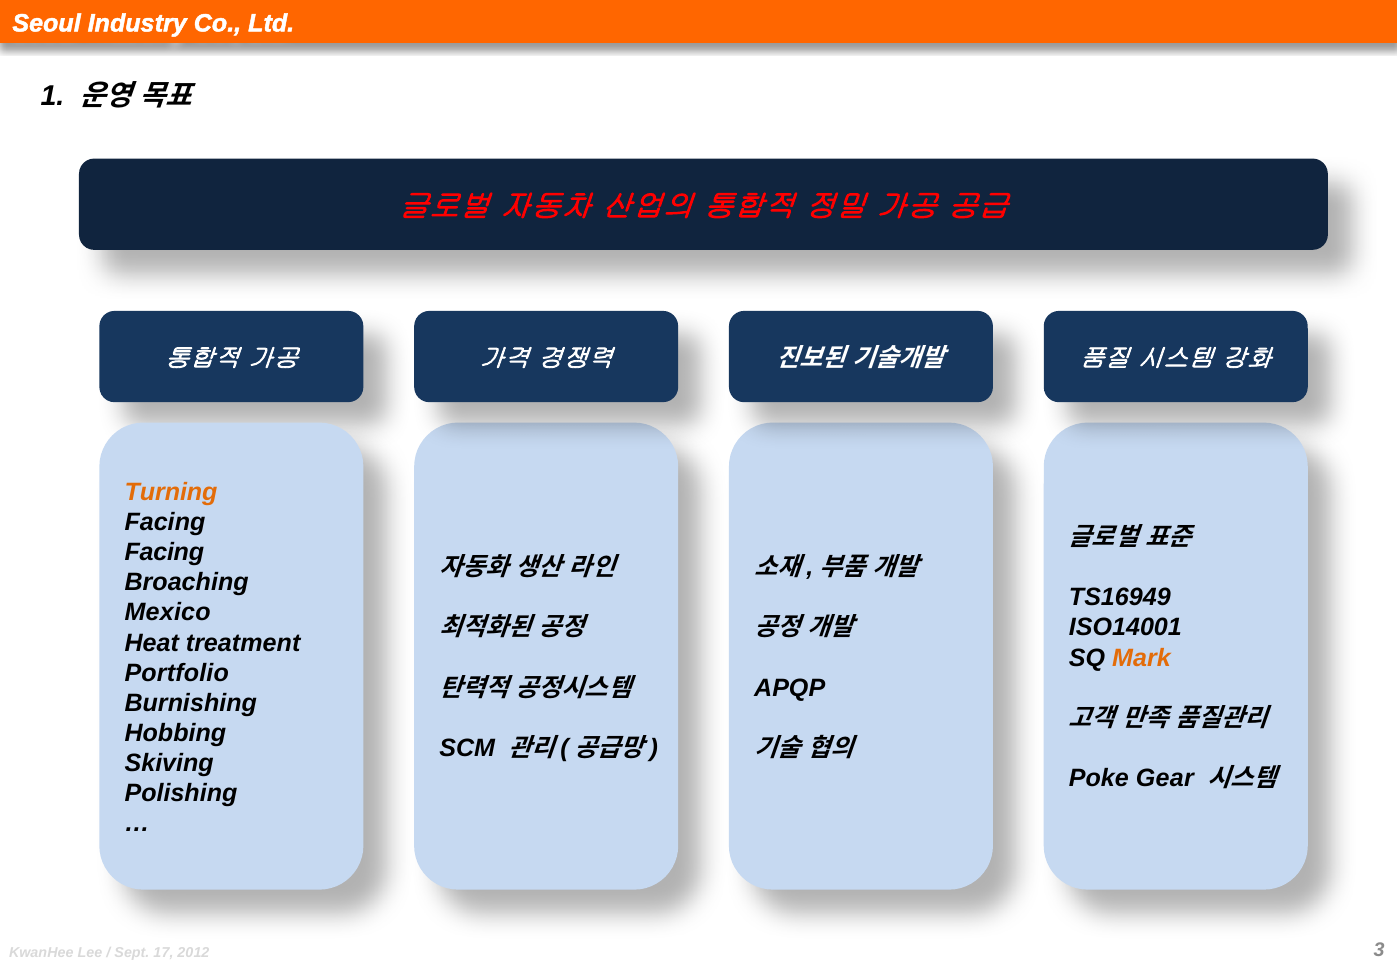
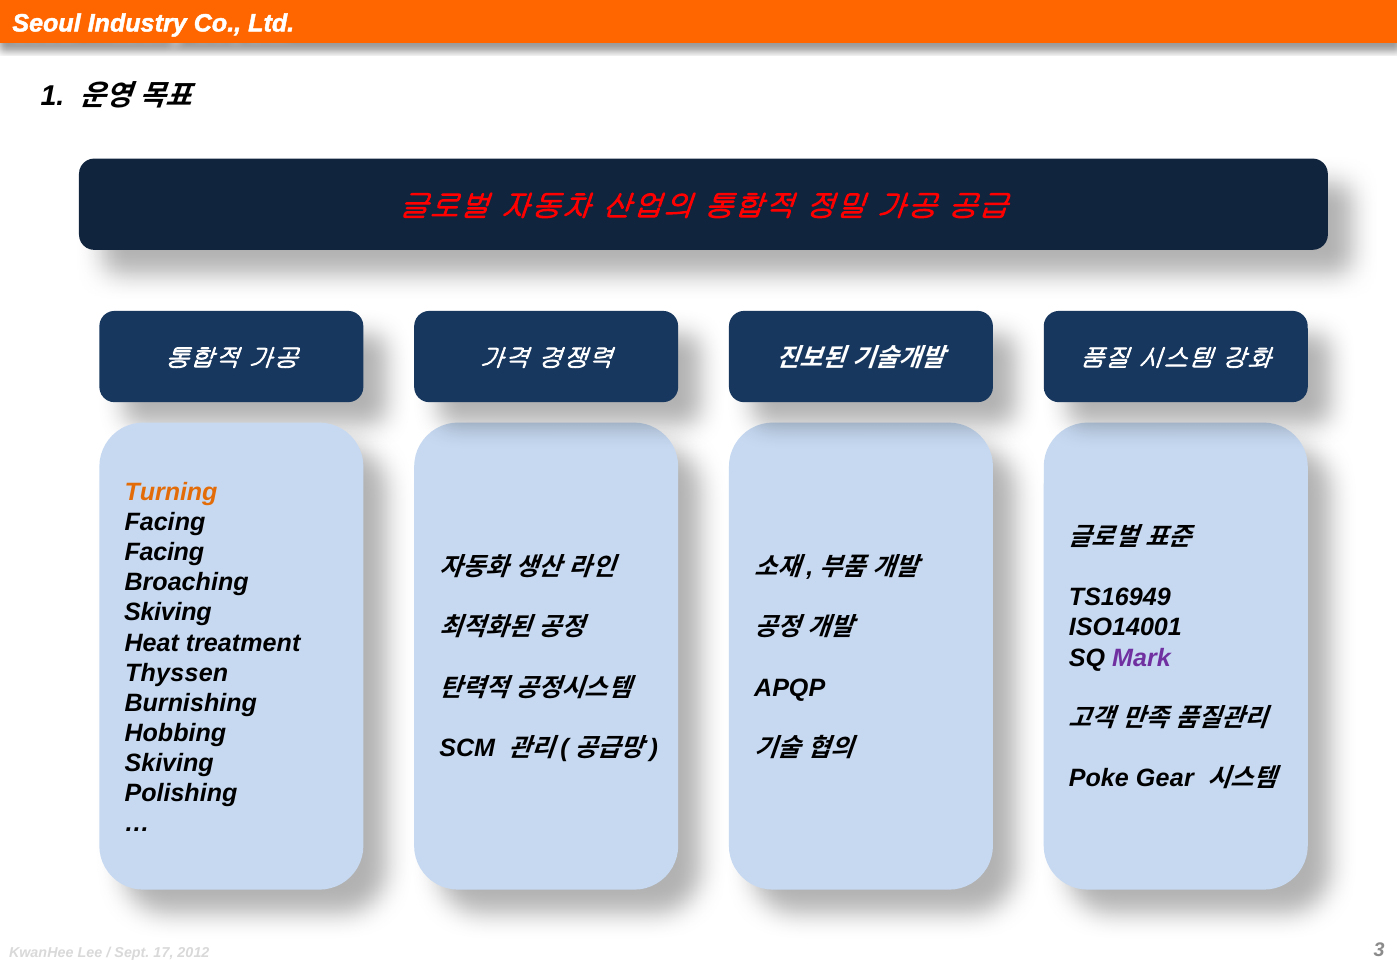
Mexico: Mexico -> Skiving (168, 613)
Mark colour: orange -> purple (1141, 658)
Portfolio: Portfolio -> Thyssen (177, 673)
